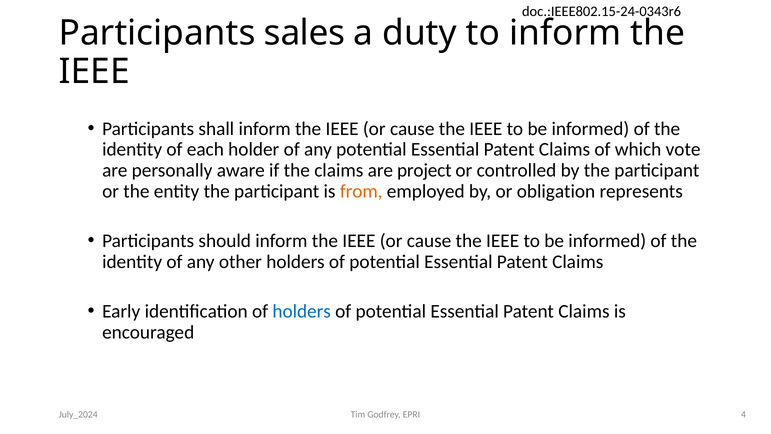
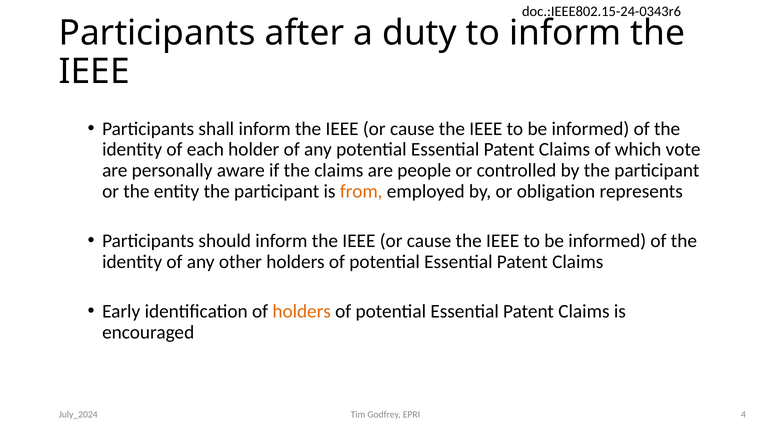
sales: sales -> after (304, 33)
project: project -> people (424, 170)
holders colour: blue -> orange (302, 311)
